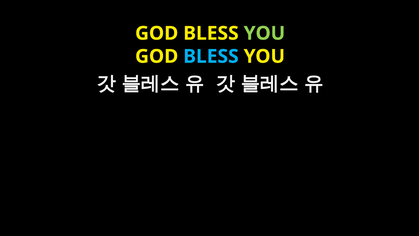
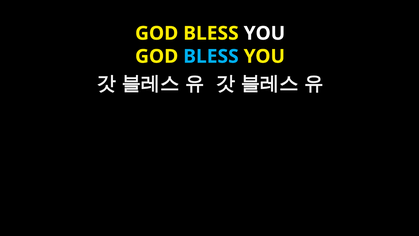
YOU colour: light green -> white (264, 33)
